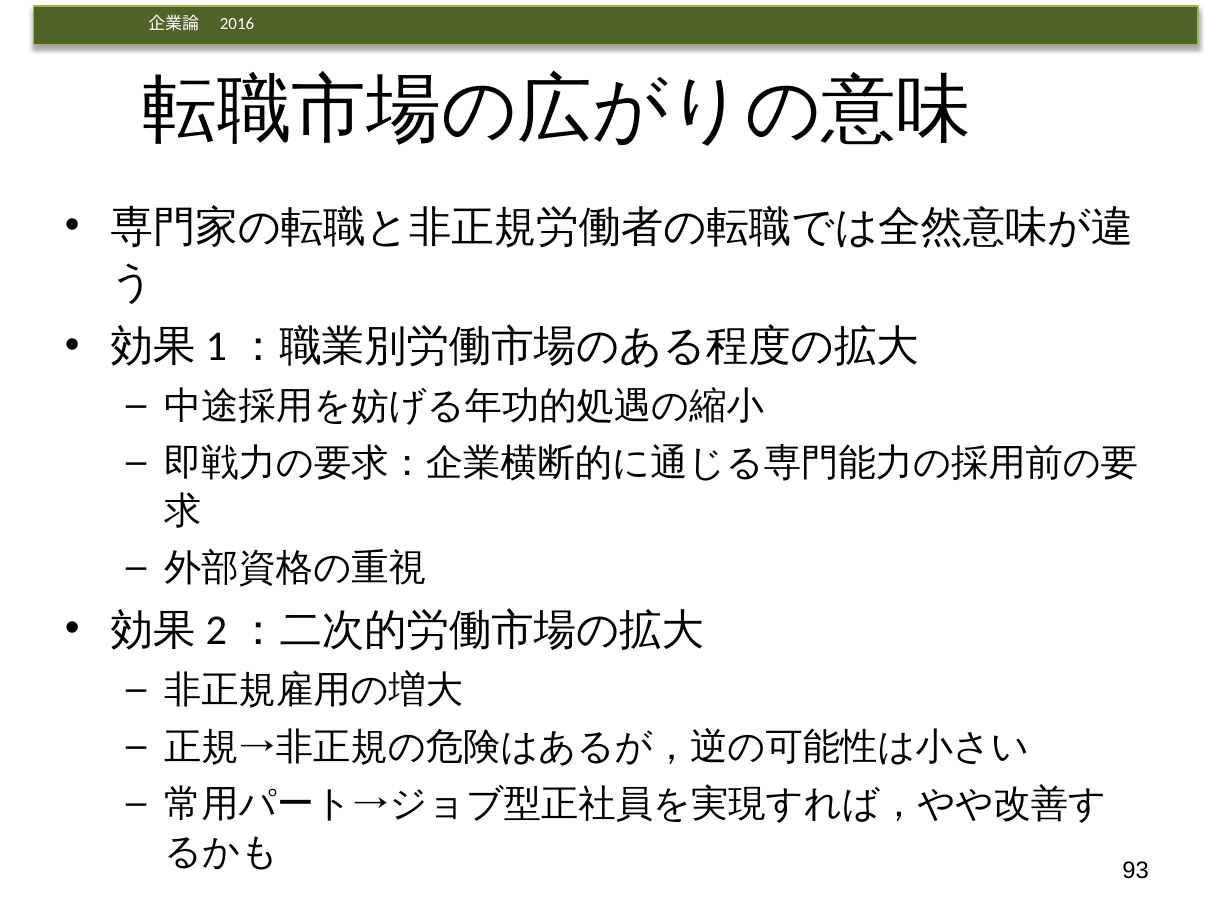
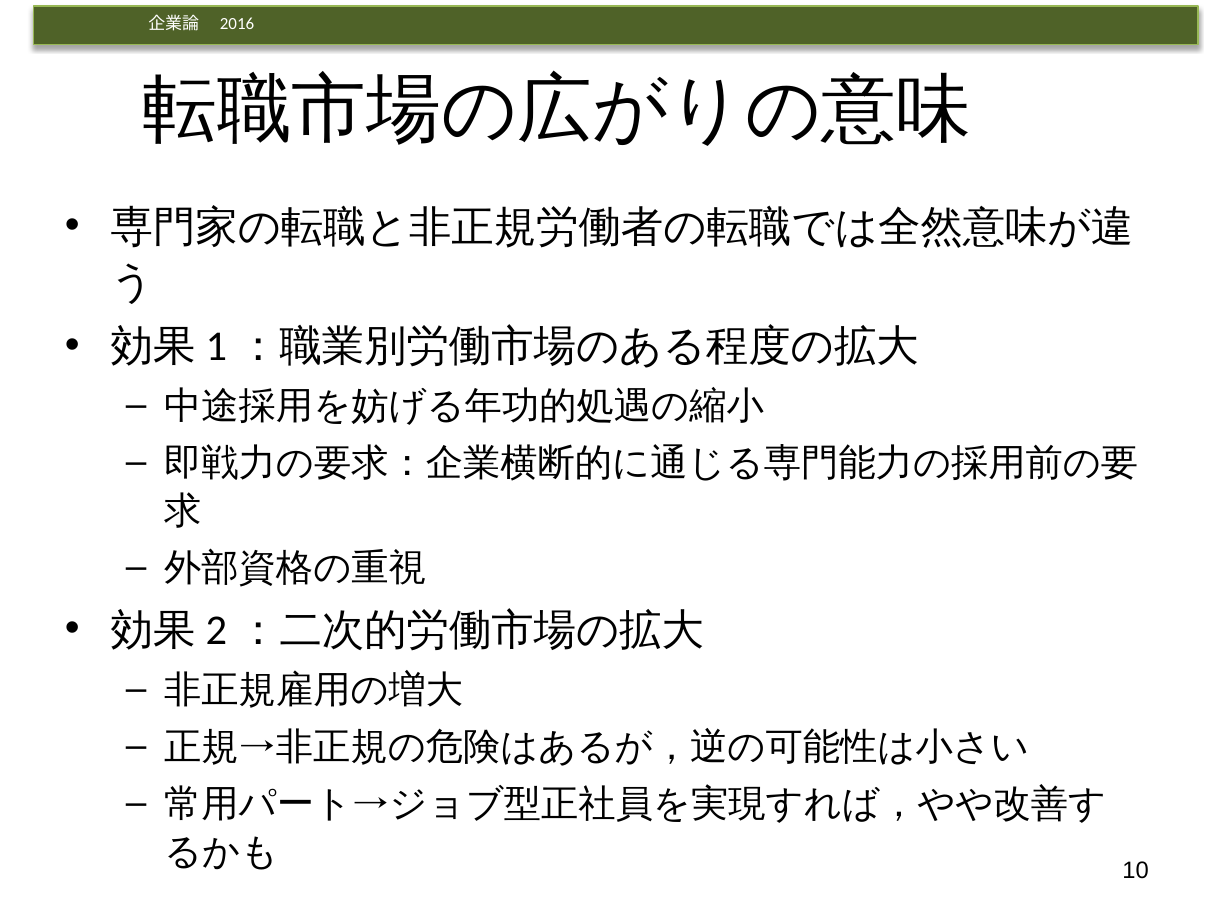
93: 93 -> 10 (1136, 871)
